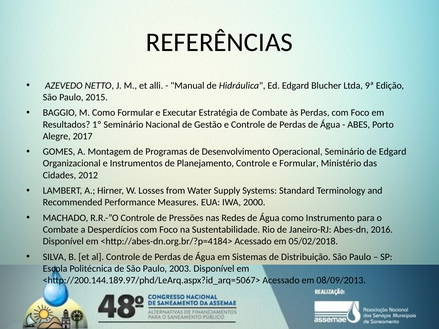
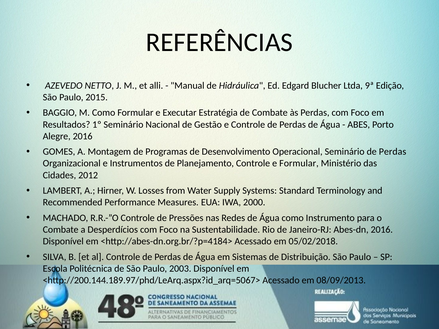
Alegre 2017: 2017 -> 2016 (83, 136)
Seminário de Edgard: Edgard -> Perdas (393, 152)
